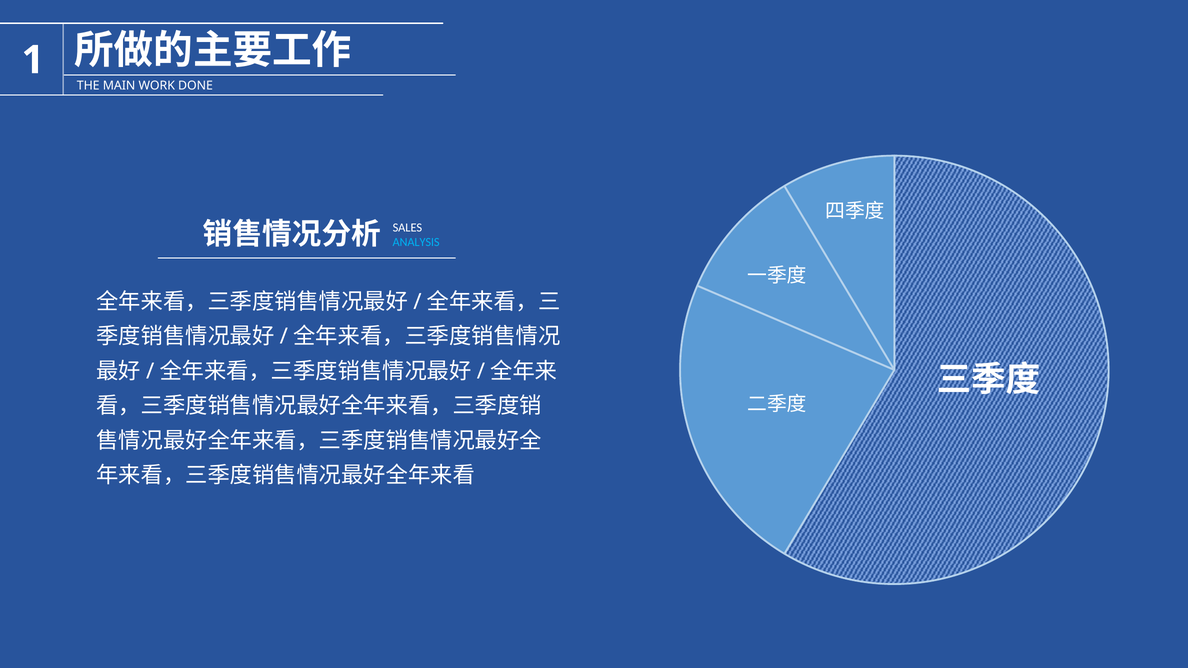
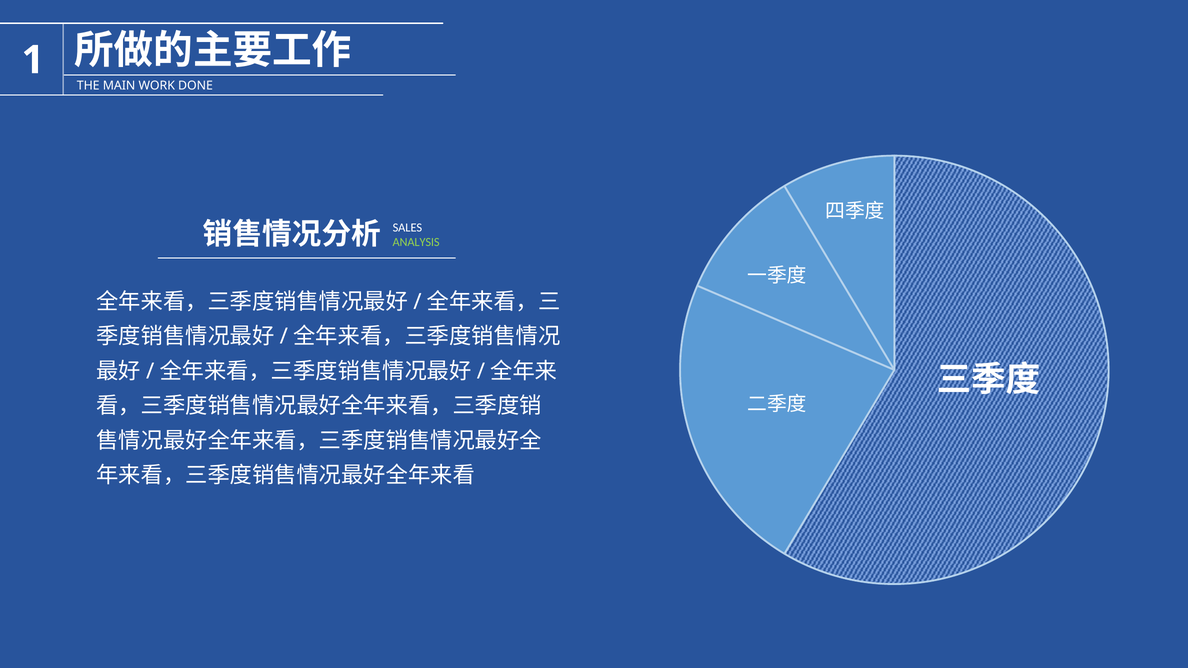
ANALYSIS colour: light blue -> light green (416, 242)
